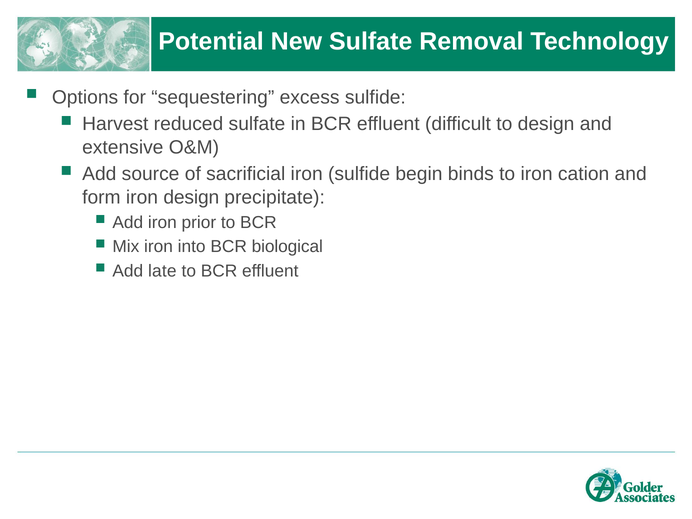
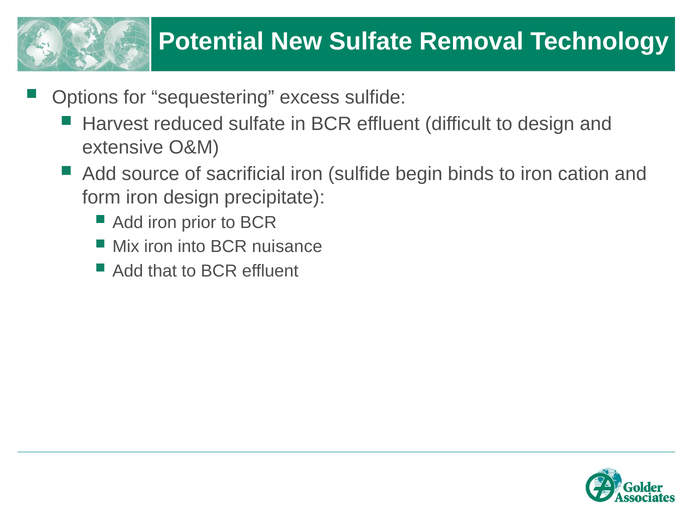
biological: biological -> nuisance (287, 247)
late: late -> that (162, 271)
